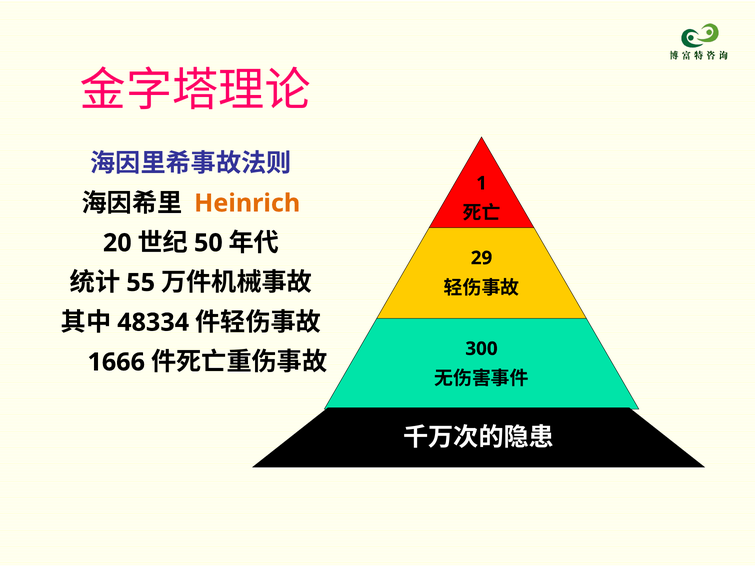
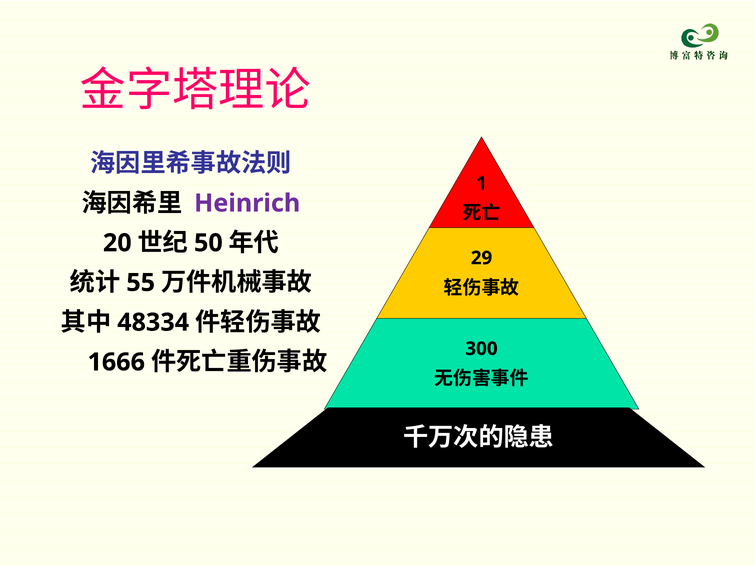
Heinrich colour: orange -> purple (247, 203)
